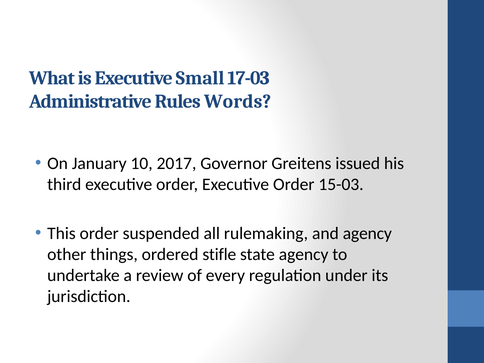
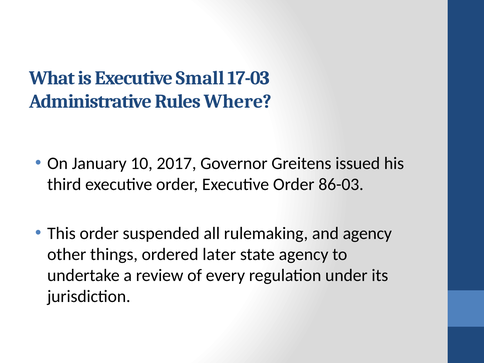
Words: Words -> Where (238, 101)
15-03: 15-03 -> 86-03 (341, 184)
stifle: stifle -> later (219, 254)
